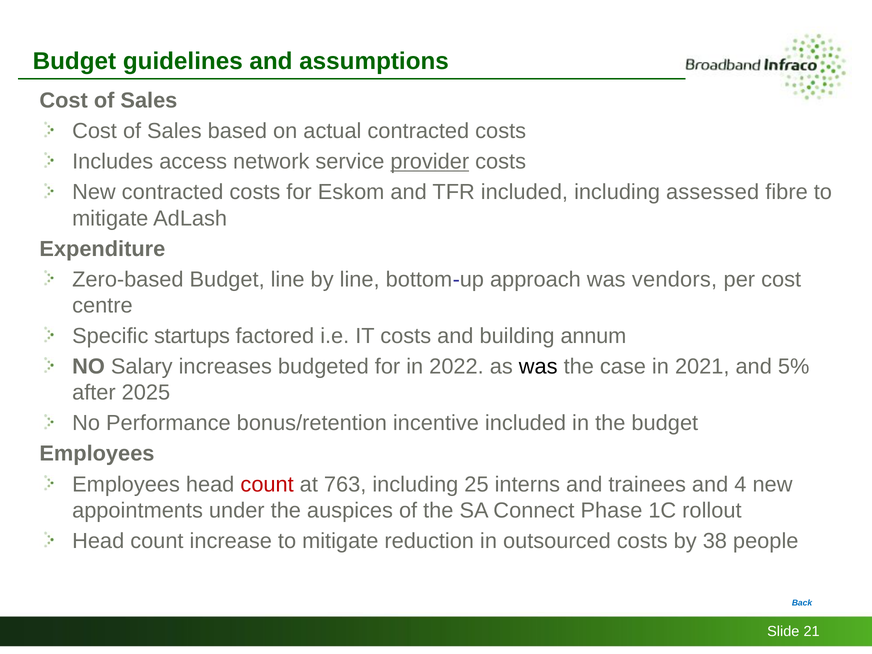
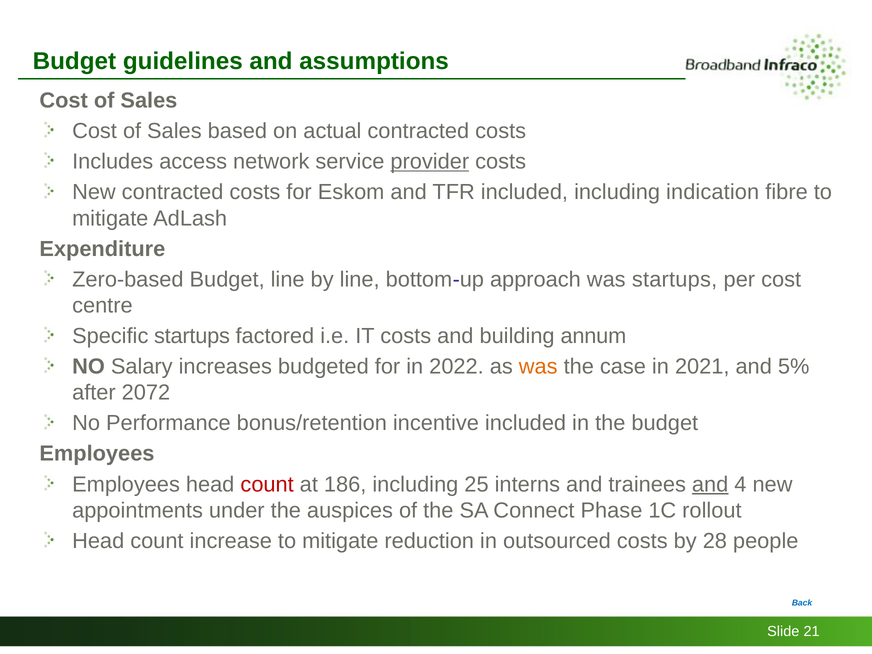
assessed: assessed -> indication (713, 192)
was vendors: vendors -> startups (675, 279)
was colour: black -> orange (538, 367)
2025: 2025 -> 2072 (146, 393)
763: 763 -> 186 (345, 484)
and underline: none -> present (710, 484)
38: 38 -> 28 (715, 541)
